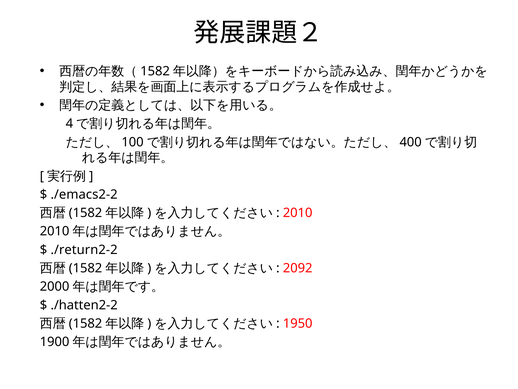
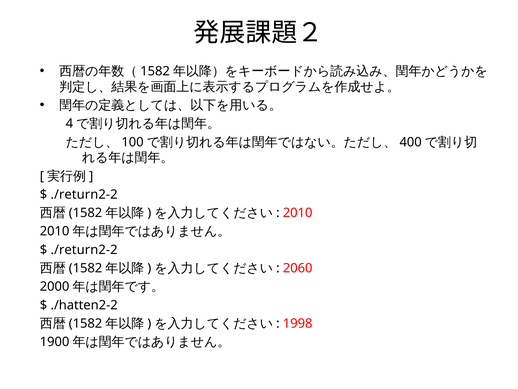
./emacs2-2: ./emacs2-2 -> ./return2-2 (84, 194)
2092: 2092 -> 2060 (298, 268)
1950: 1950 -> 1998 (298, 323)
